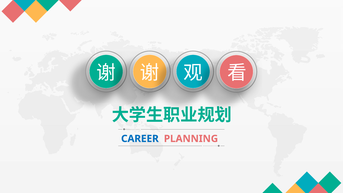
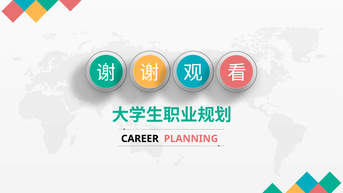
CAREER colour: blue -> black (140, 139)
